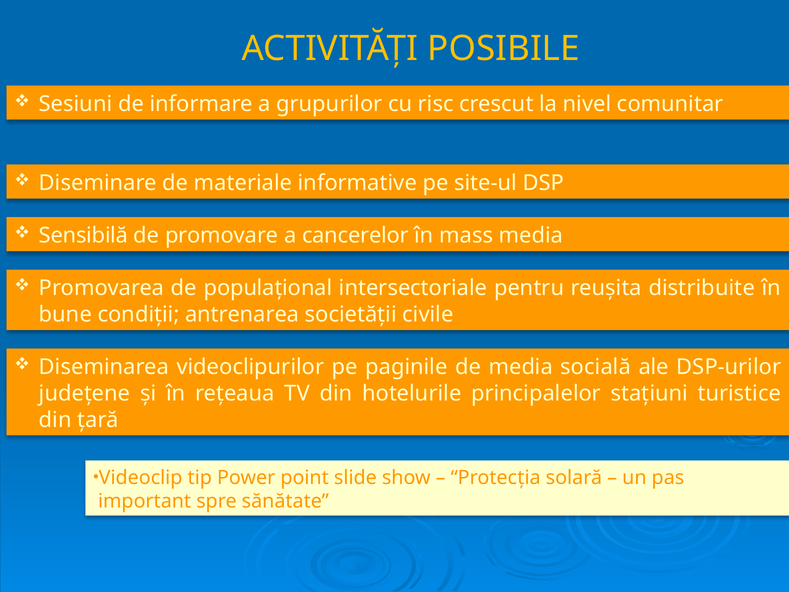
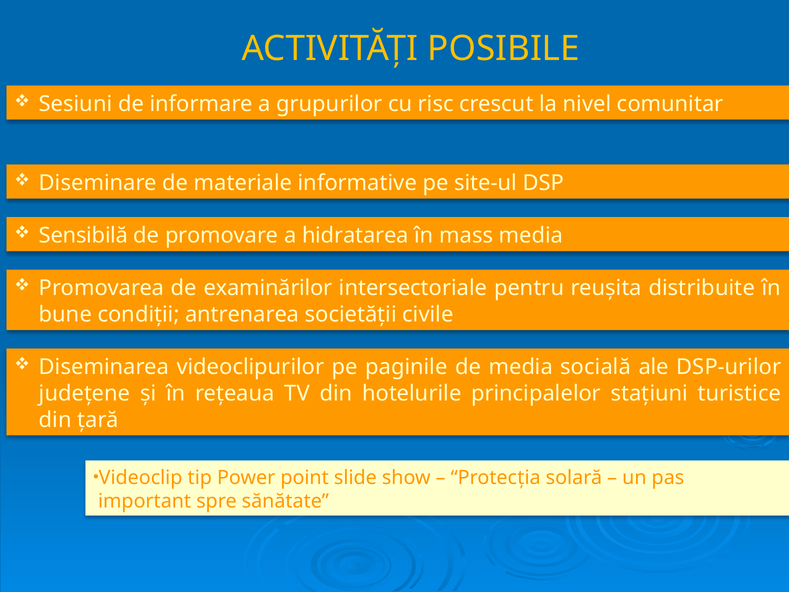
cancerelor: cancerelor -> hidratarea (355, 236)
populaţional: populaţional -> examinărilor (268, 288)
